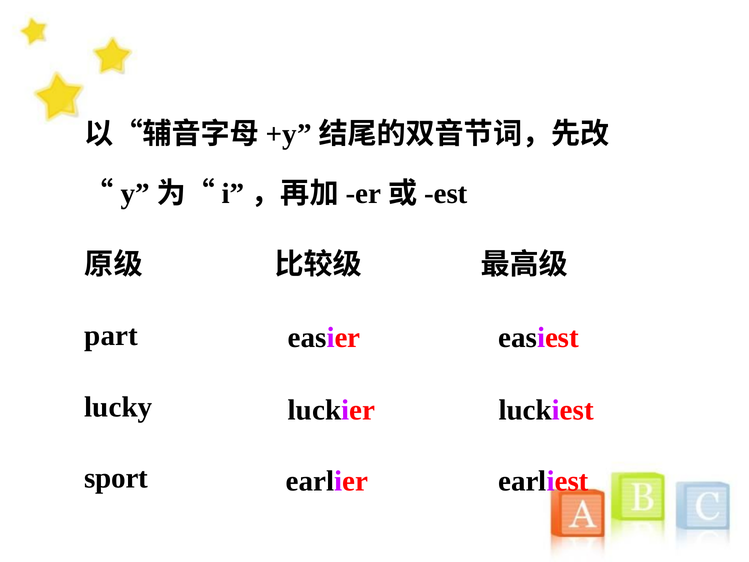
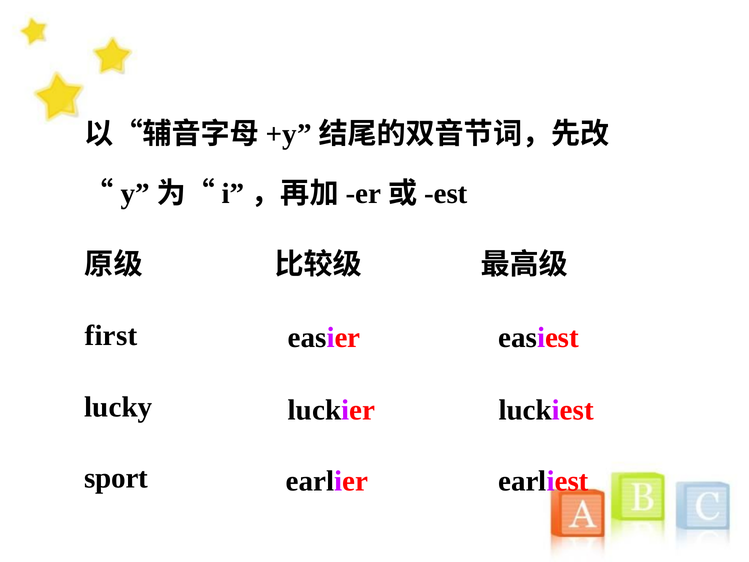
part: part -> first (111, 336)
